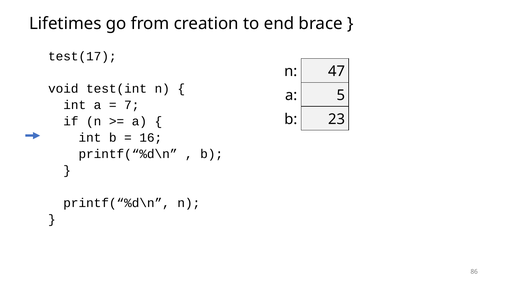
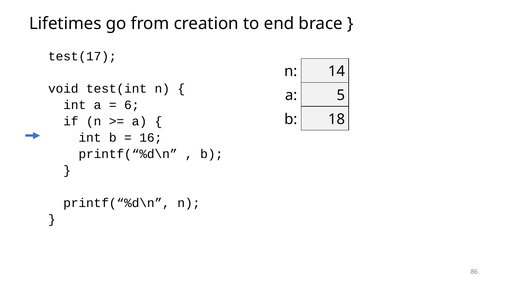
47: 47 -> 14 (337, 71)
7: 7 -> 6 (132, 105)
23: 23 -> 18 (337, 119)
